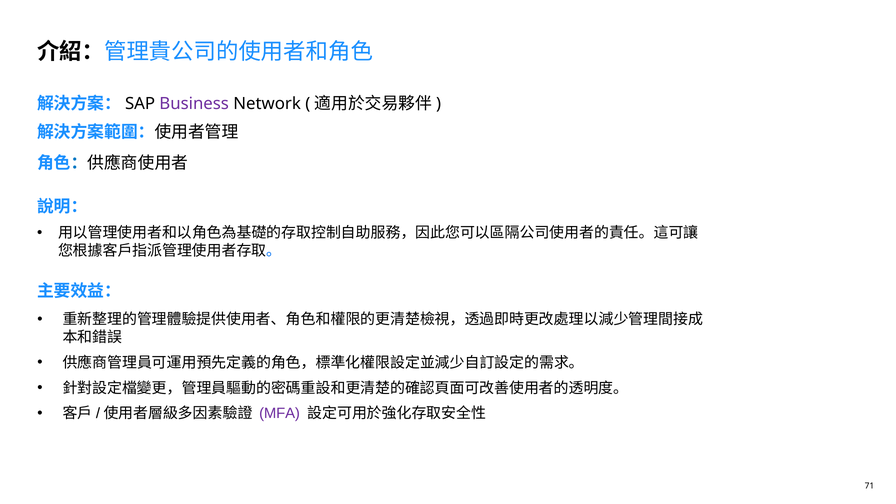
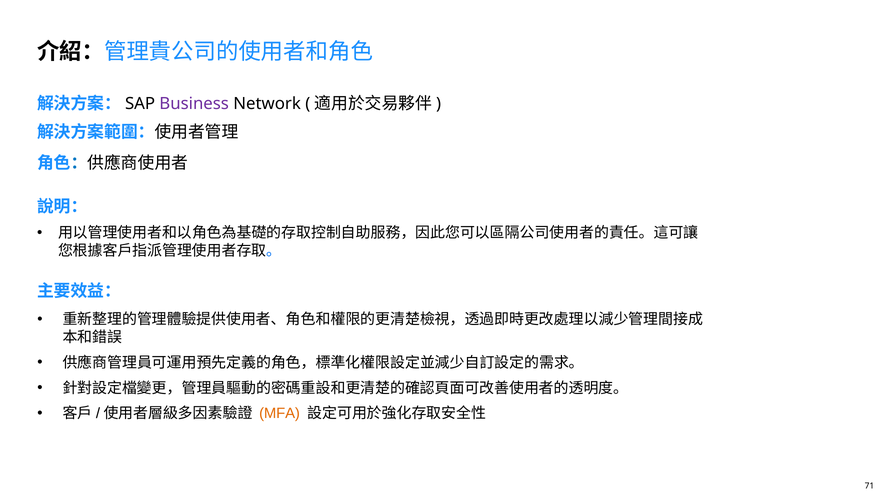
MFA colour: purple -> orange (280, 413)
